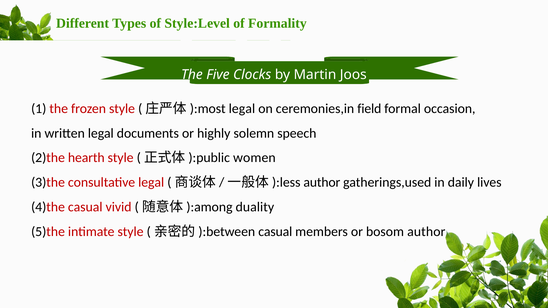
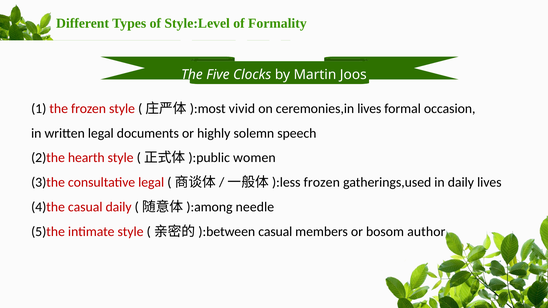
legal: legal -> vivid (242, 109)
ceremonies,in field: field -> lives (369, 109)
author: author -> frozen (322, 183)
casual vivid: vivid -> daily (119, 207)
duality: duality -> needle (255, 207)
